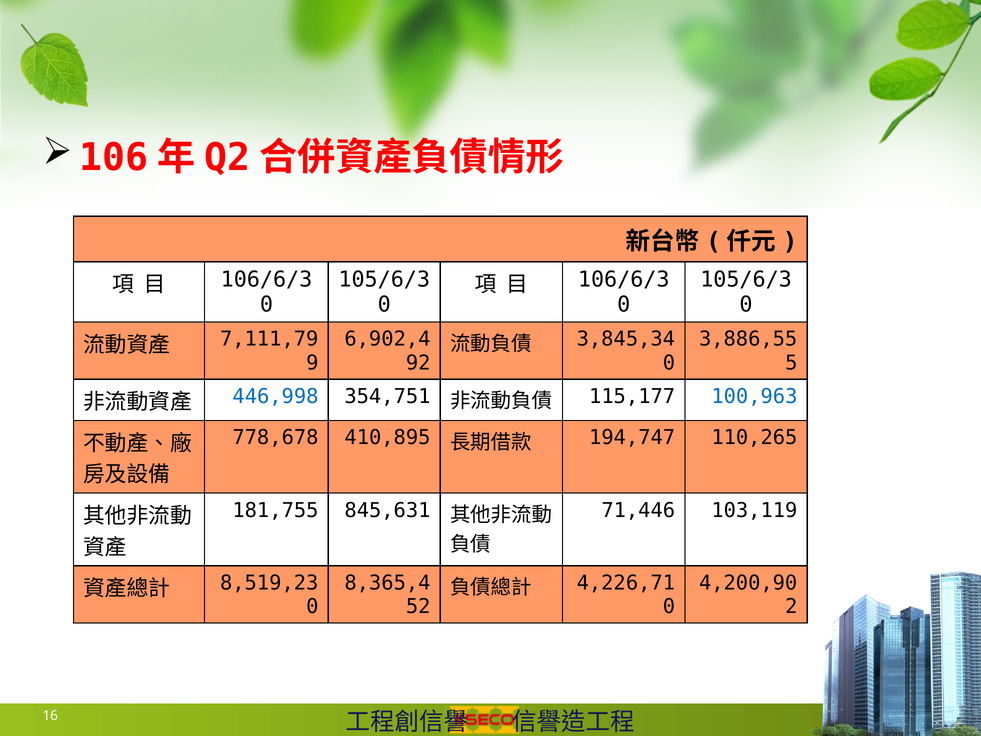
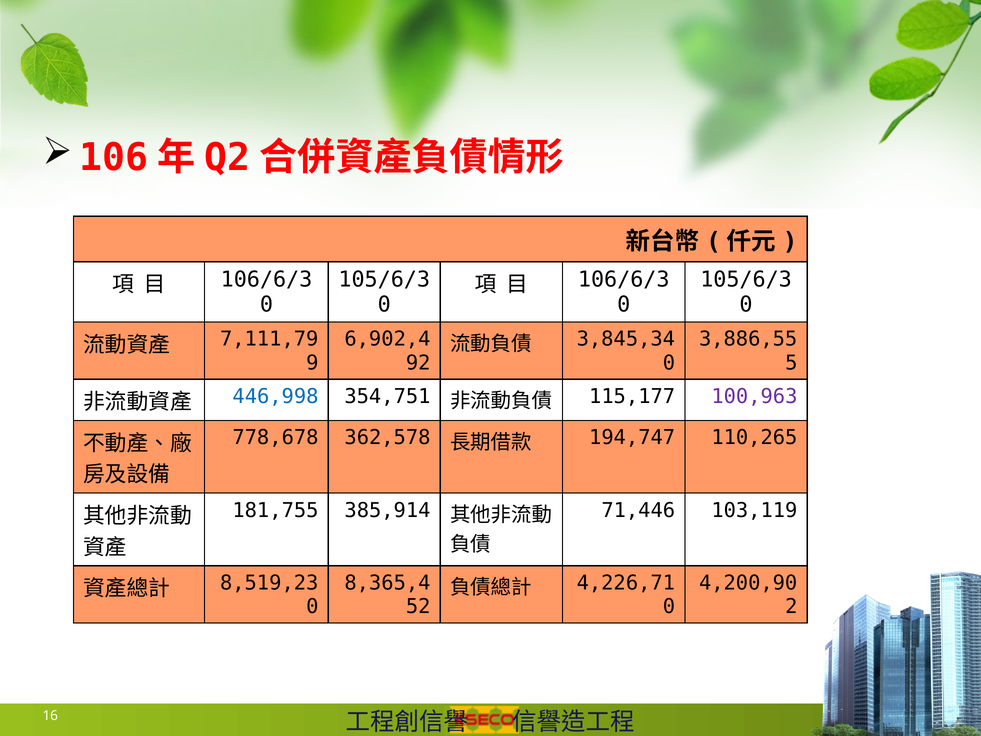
100,963 colour: blue -> purple (754, 396)
410,895: 410,895 -> 362,578 (387, 437)
845,631: 845,631 -> 385,914 (387, 510)
